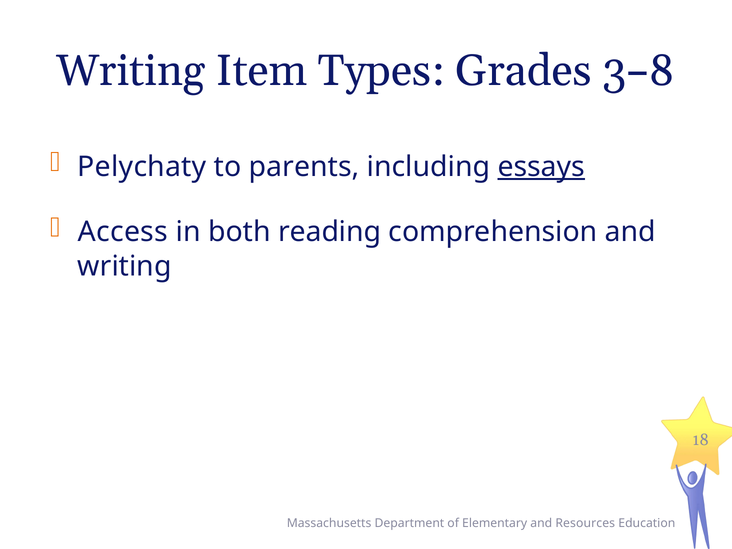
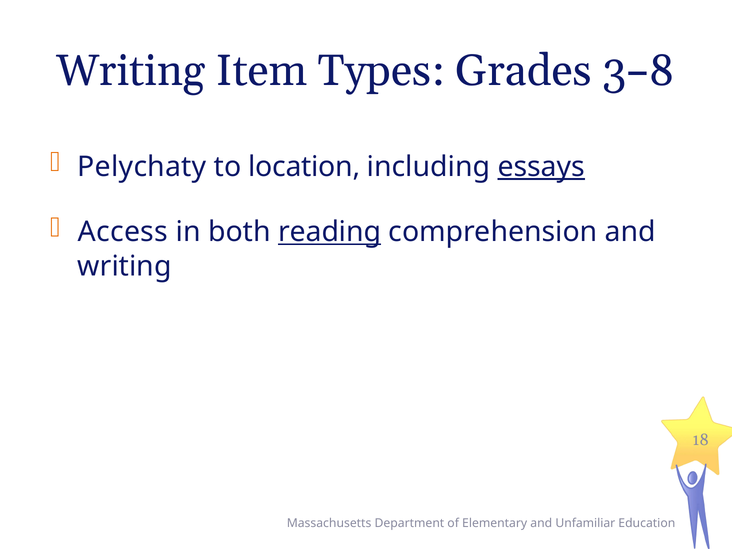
parents: parents -> location (304, 167)
reading underline: none -> present (330, 232)
Resources: Resources -> Unfamiliar (585, 523)
